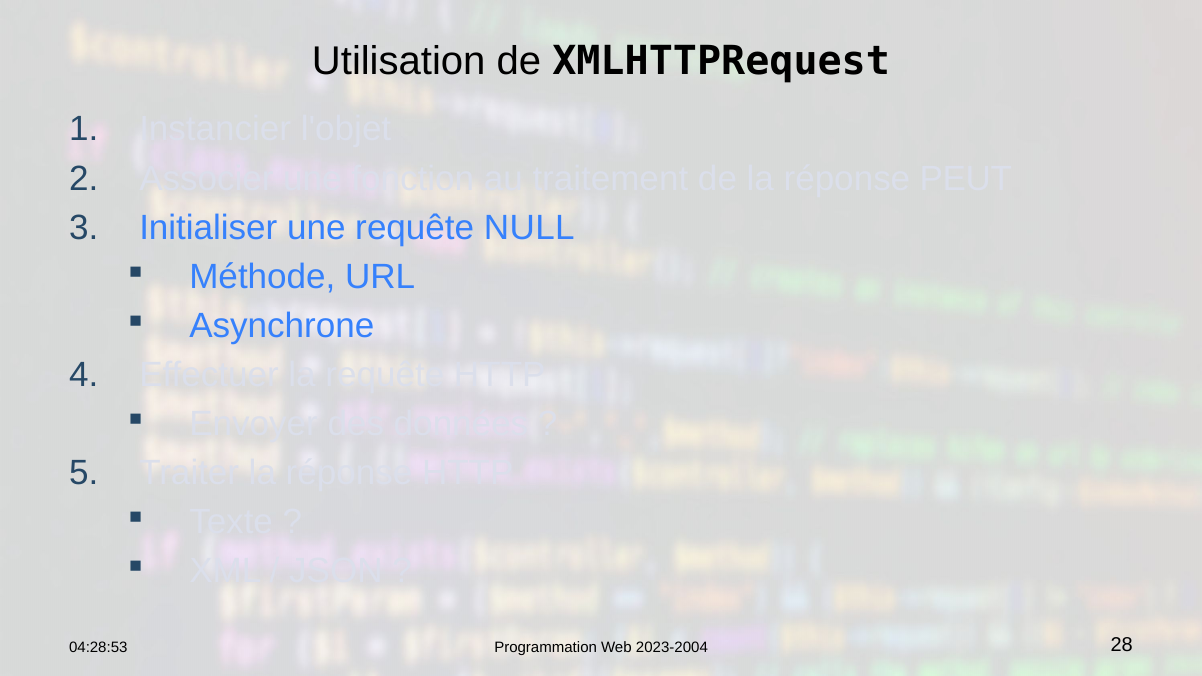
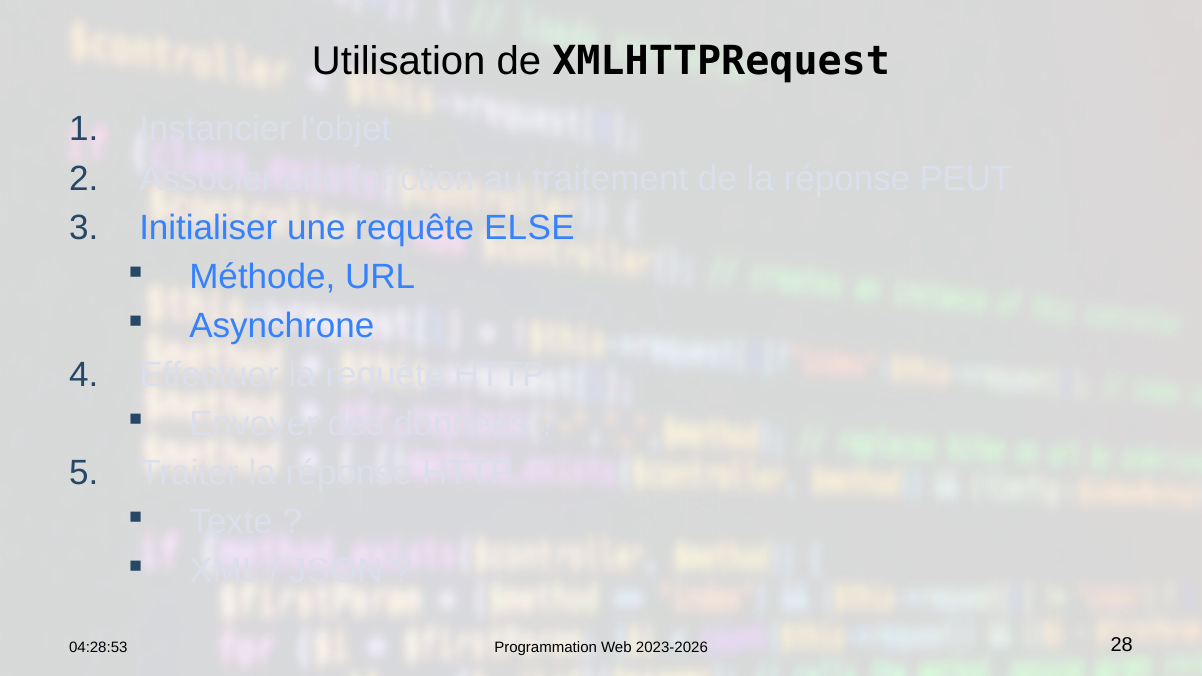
NULL: NULL -> ELSE (529, 228)
2023-2004: 2023-2004 -> 2023-2026 (672, 648)
